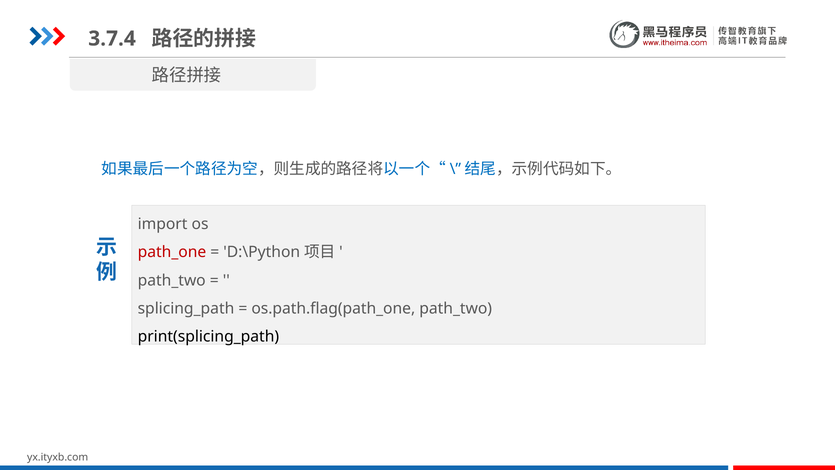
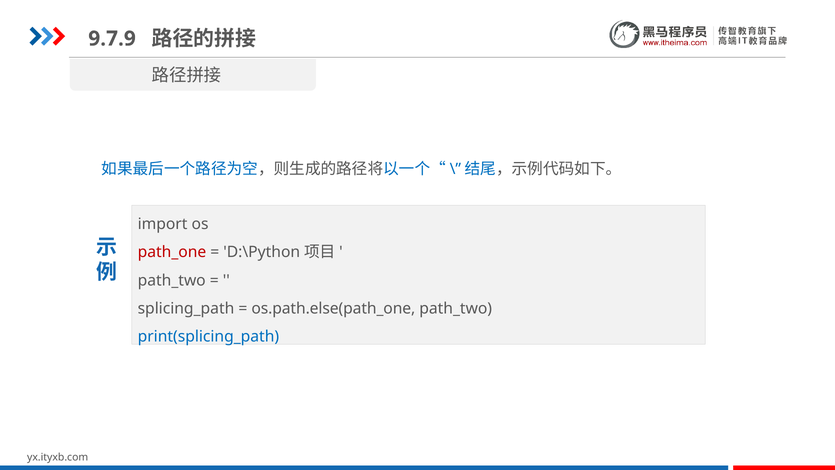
3.7.4: 3.7.4 -> 9.7.9 (112, 39)
os.path.flag(path_one: os.path.flag(path_one -> os.path.else(path_one (333, 308)
print(splicing_path colour: black -> blue (208, 337)
